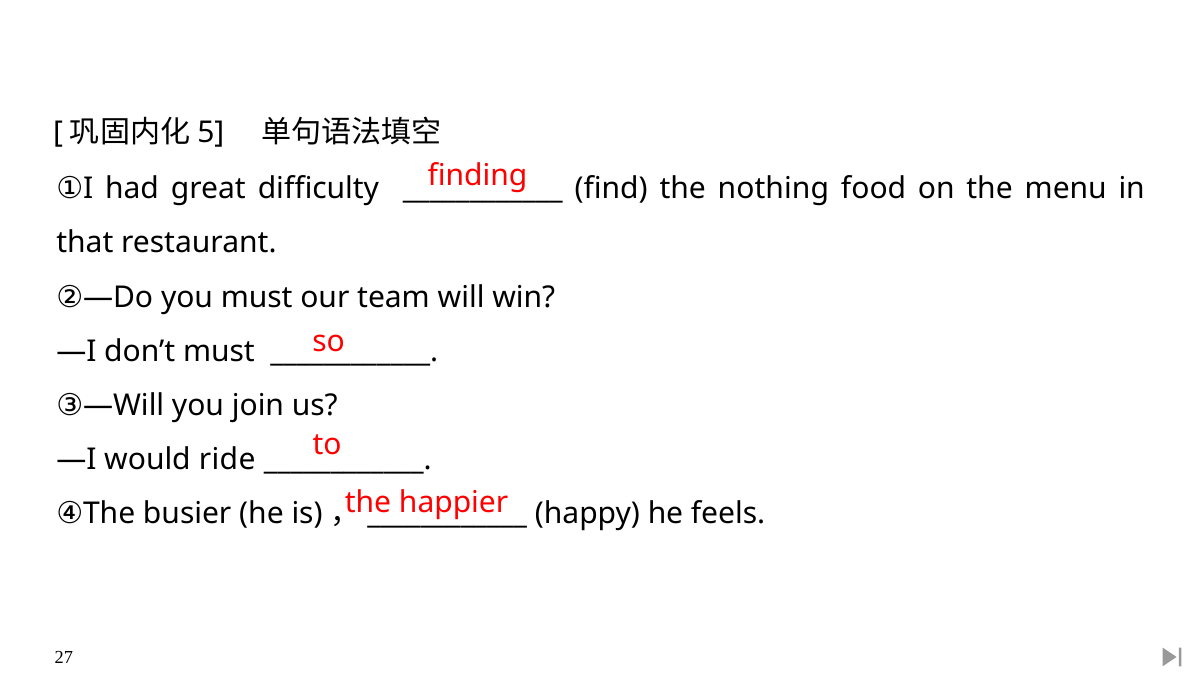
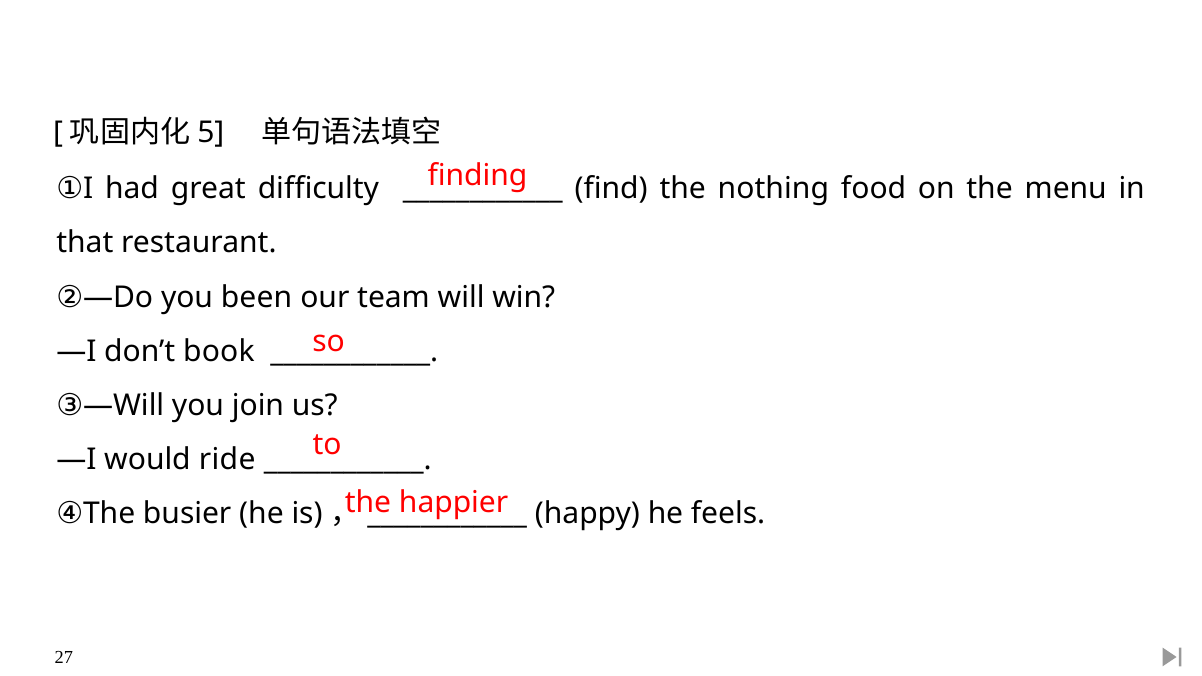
you must: must -> been (257, 297)
don’t must: must -> book (219, 351)
